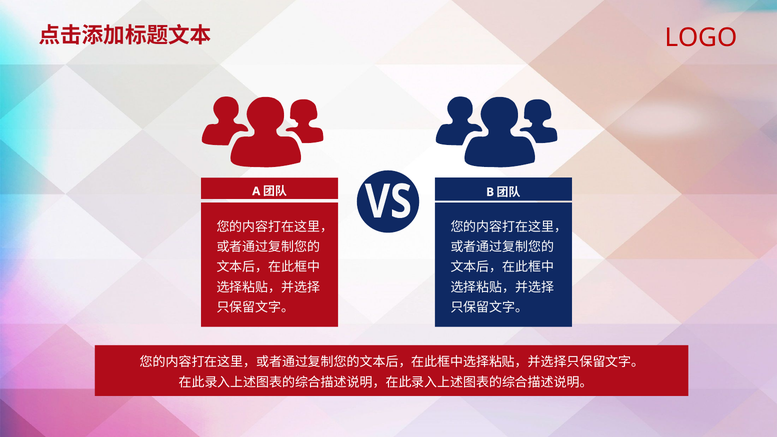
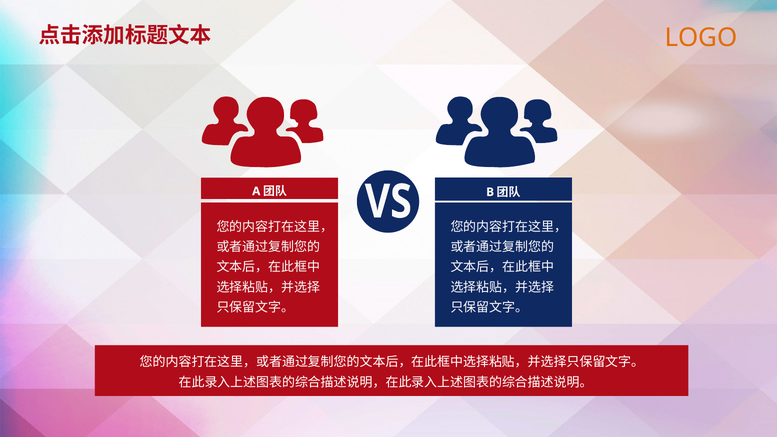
LOGO colour: red -> orange (701, 38)
